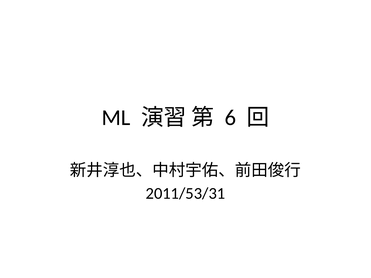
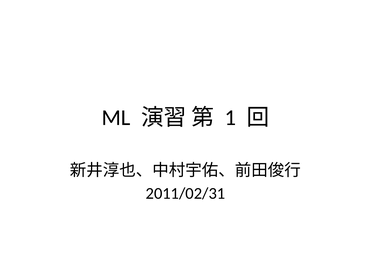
6: 6 -> 1 (230, 118)
2011/53/31: 2011/53/31 -> 2011/02/31 (185, 194)
